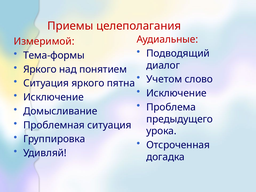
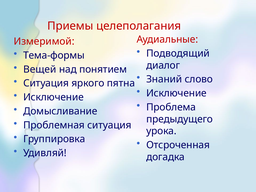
Яркого: Яркого -> Вещей (40, 69)
Учетом: Учетом -> Знаний (164, 79)
